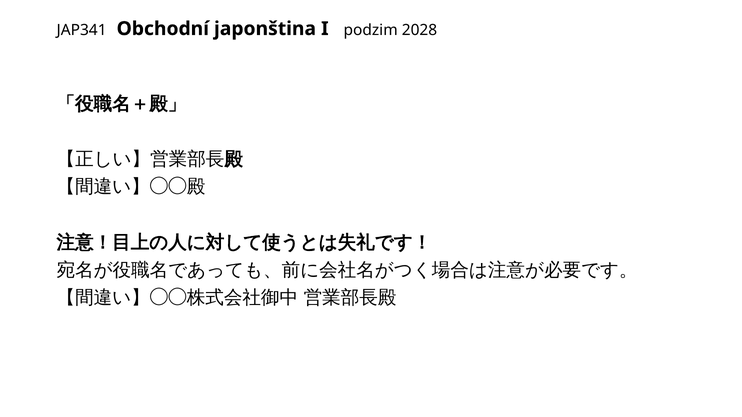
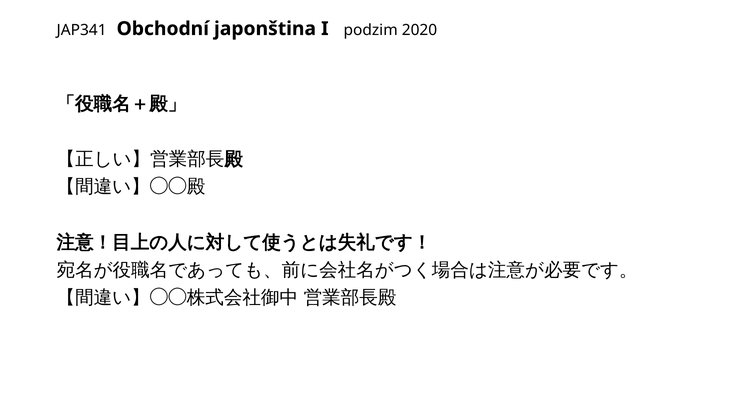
2028: 2028 -> 2020 (419, 30)
